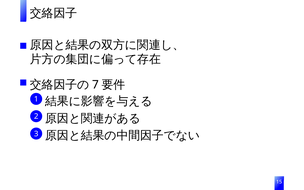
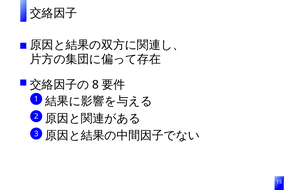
7: 7 -> 8 (95, 85)
